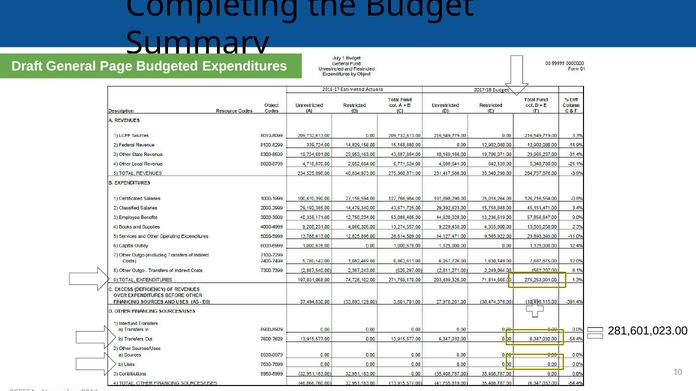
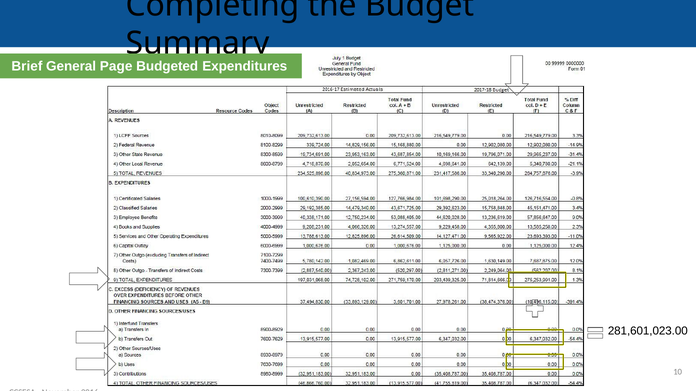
Draft: Draft -> Brief (27, 67)
